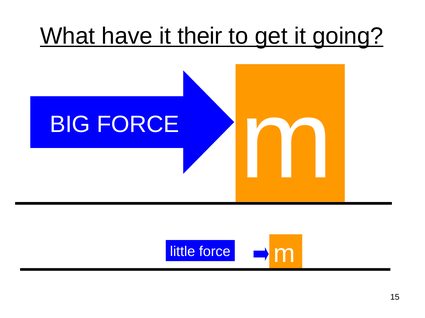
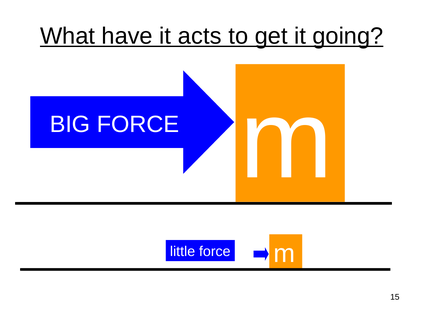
their: their -> acts (200, 36)
